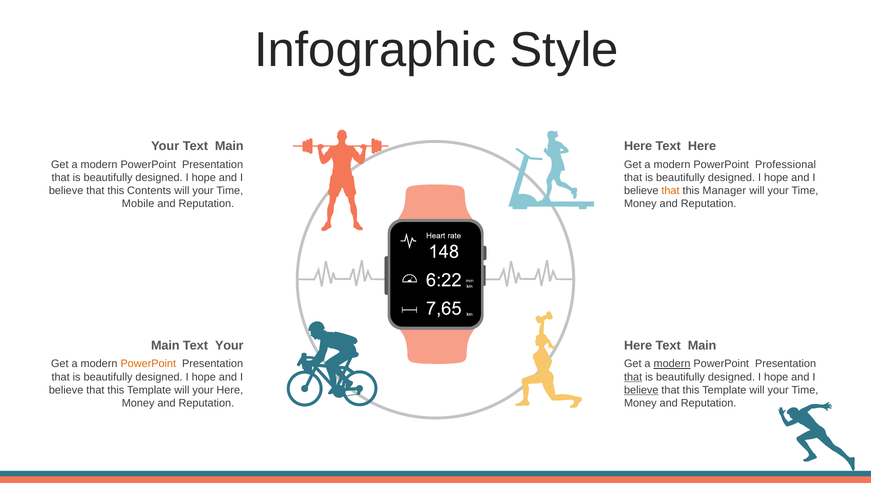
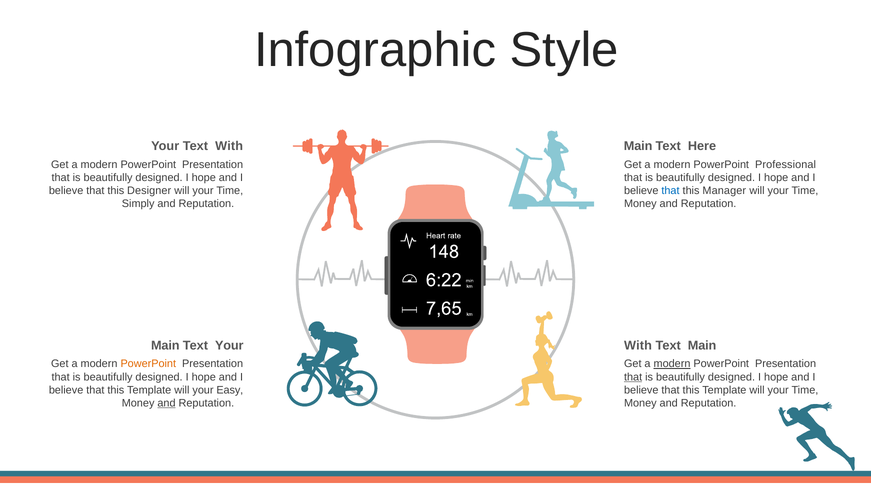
Your Text Main: Main -> With (229, 146)
Here: Here -> Main (638, 146)
Contents: Contents -> Designer (149, 191)
that colour: orange -> blue (670, 191)
Mobile: Mobile -> Simply (138, 204)
Here: Here -> With (638, 345)
your Here: Here -> Easy (230, 390)
believe underline: present -> none (641, 390)
and underline: none -> present (166, 403)
